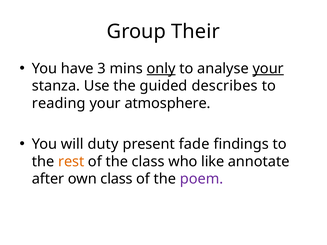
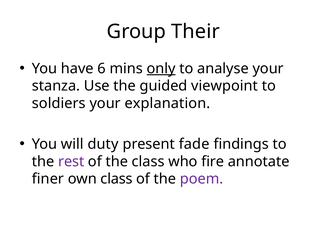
3: 3 -> 6 (102, 69)
your underline: present -> none (268, 69)
describes: describes -> viewpoint (225, 86)
reading: reading -> soldiers (59, 103)
atmosphere: atmosphere -> explanation (167, 103)
rest colour: orange -> purple (71, 162)
like: like -> fire (213, 162)
after: after -> finer (48, 179)
